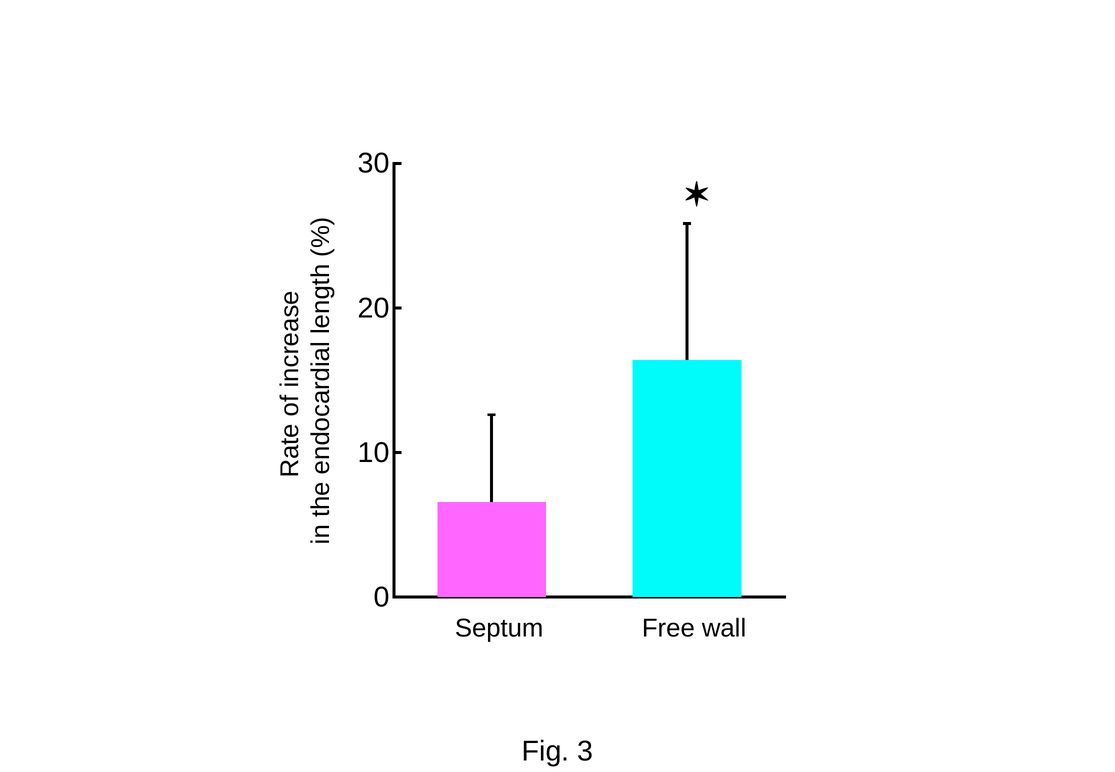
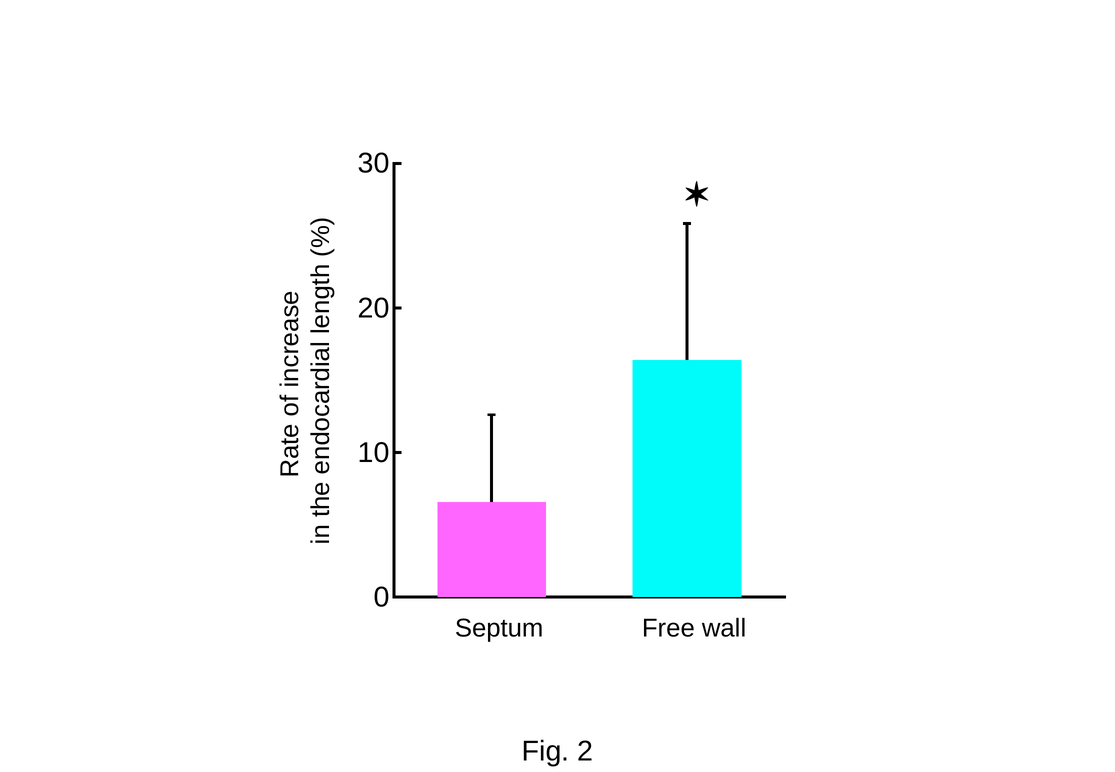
3: 3 -> 2 (585, 751)
